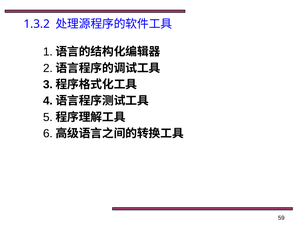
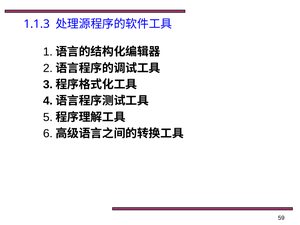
1.3.2: 1.3.2 -> 1.1.3 (37, 24)
